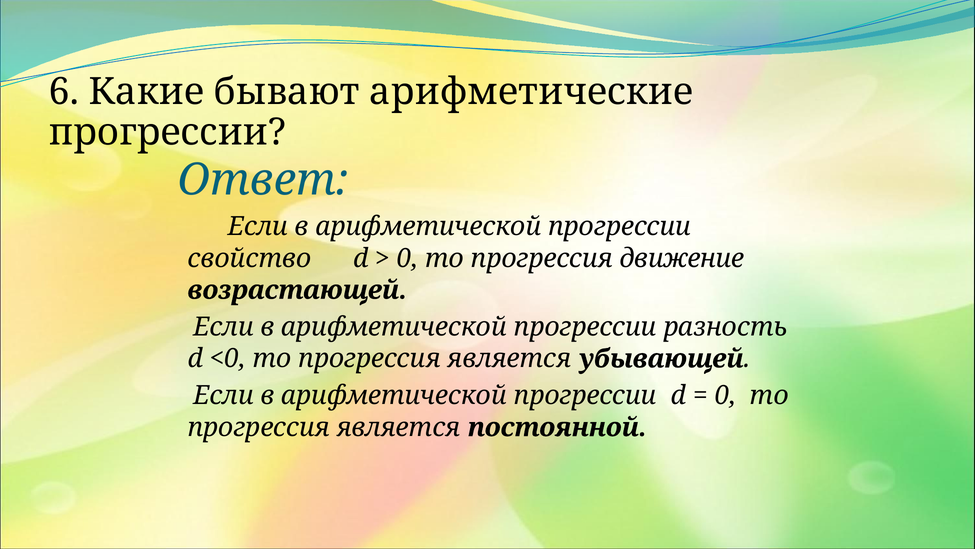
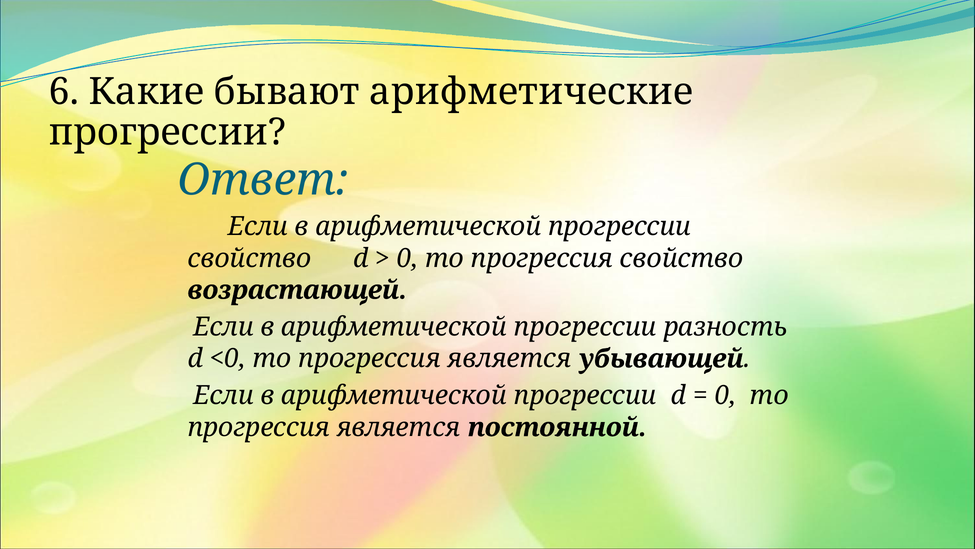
прогрессия движение: движение -> свойство (682, 258)
